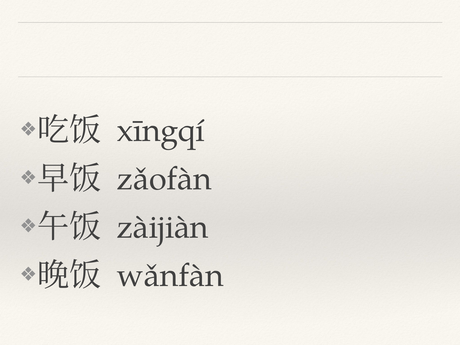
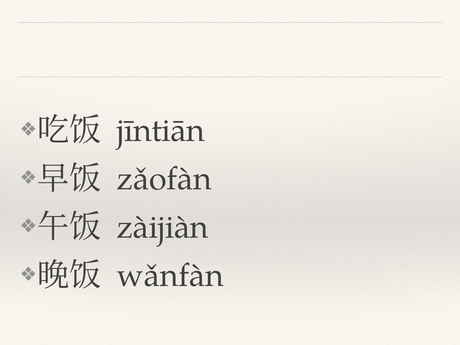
xīngqí: xīngqí -> jīntiān (161, 130)
